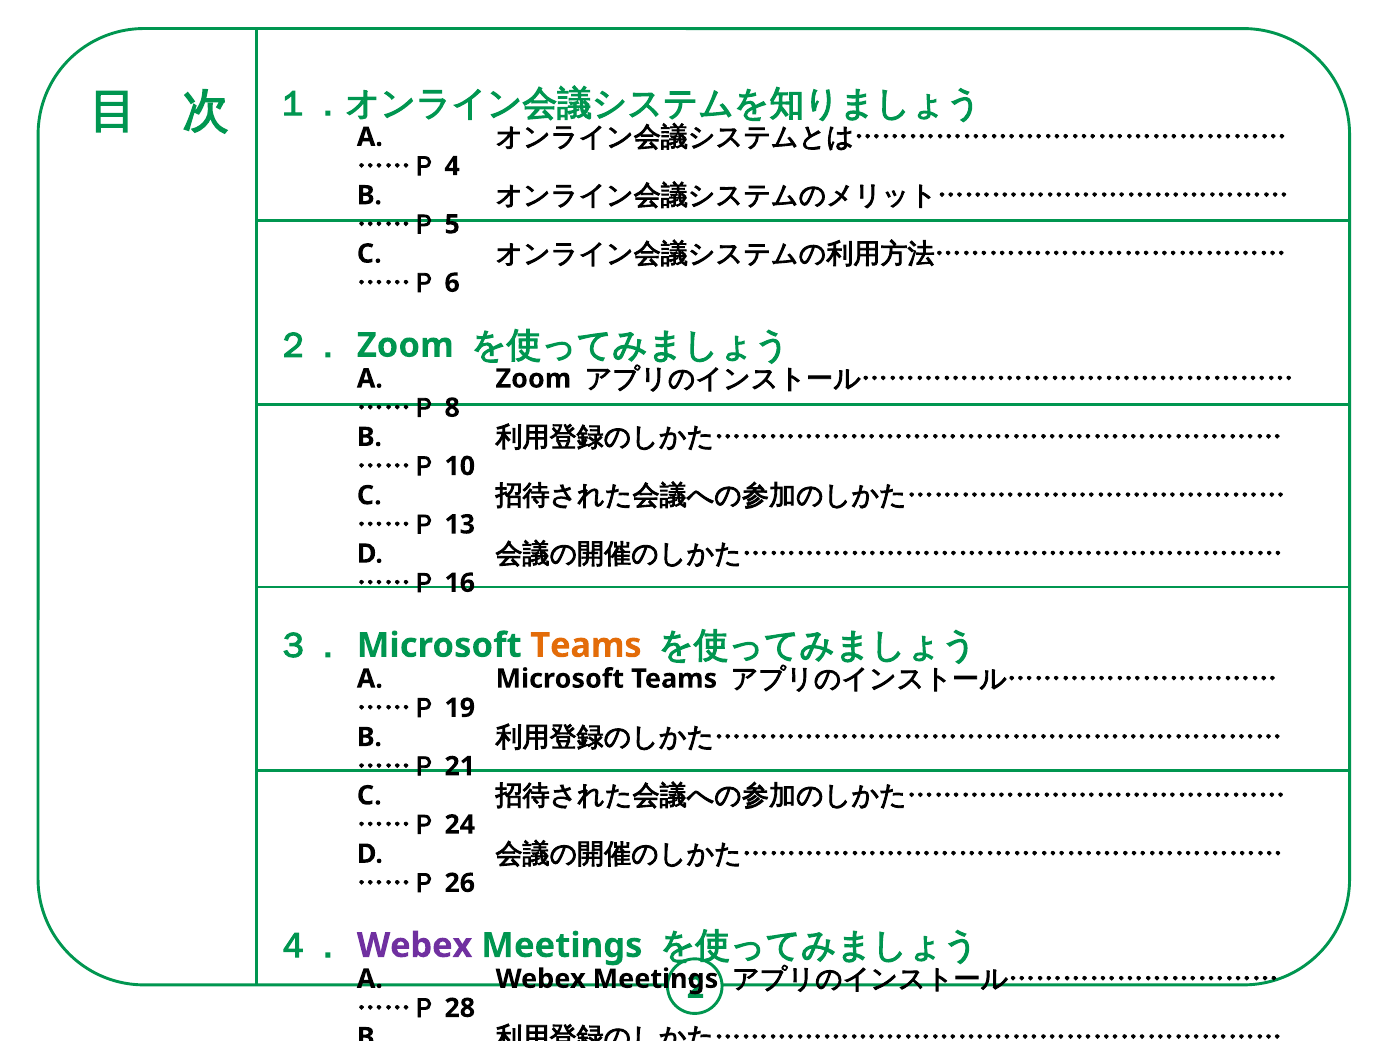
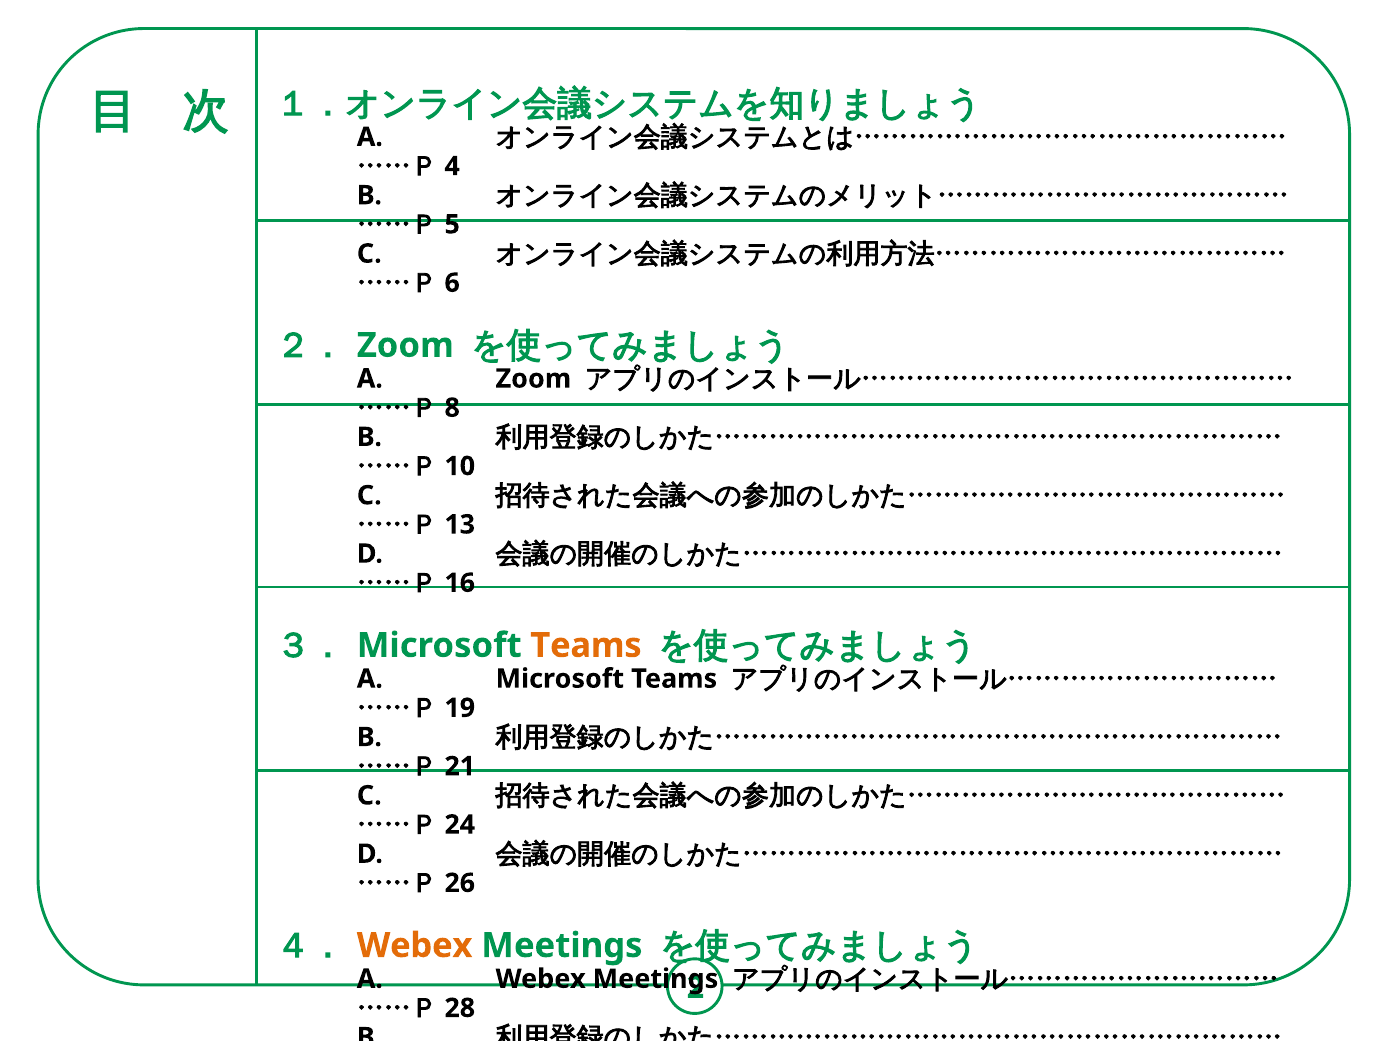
Webex colour: purple -> orange (415, 946)
